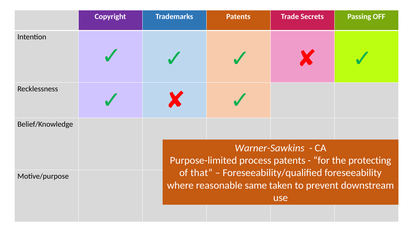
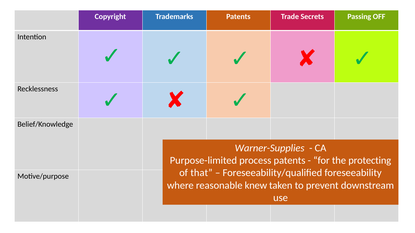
Warner-Sawkins: Warner-Sawkins -> Warner-Supplies (270, 148)
same: same -> knew (256, 186)
